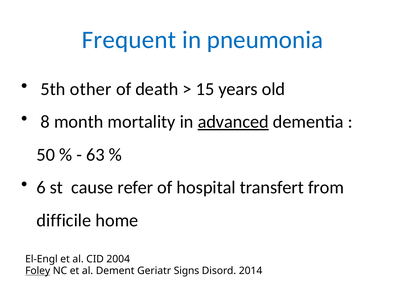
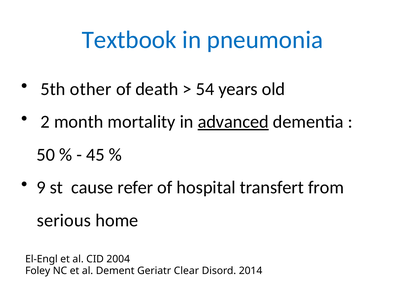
Frequent: Frequent -> Textbook (129, 40)
15: 15 -> 54 (205, 89)
8: 8 -> 2 (45, 122)
63: 63 -> 45 (95, 155)
6: 6 -> 9 (41, 188)
difficile: difficile -> serious (64, 221)
Foley underline: present -> none (38, 271)
Signs: Signs -> Clear (186, 271)
